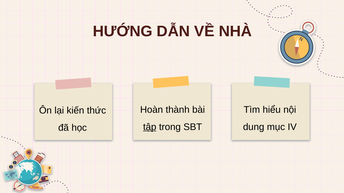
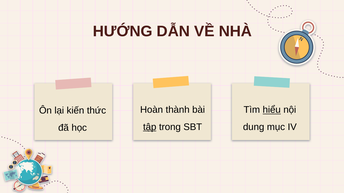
hiểu underline: none -> present (272, 110)
